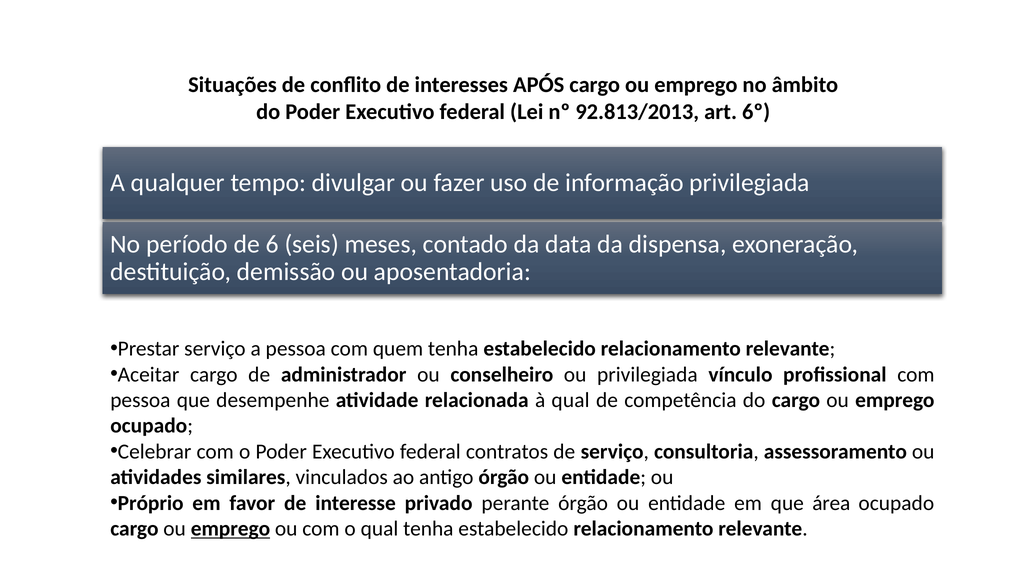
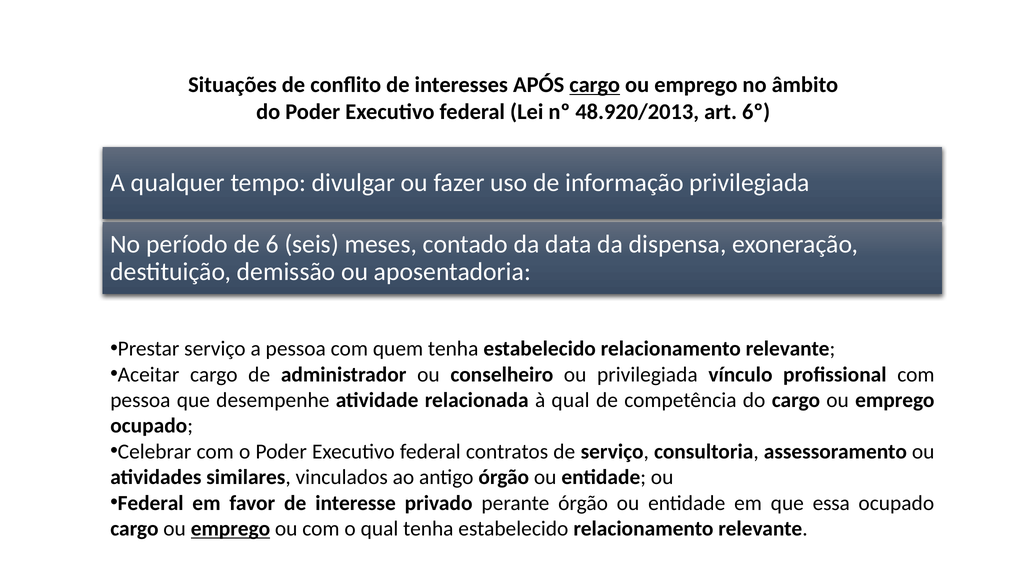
cargo underline: none -> present (595, 85)
92.813/2013: 92.813/2013 -> 48.920/2013 (637, 112)
Próprio: Próprio -> Federal (151, 503)
área: área -> essa (831, 503)
